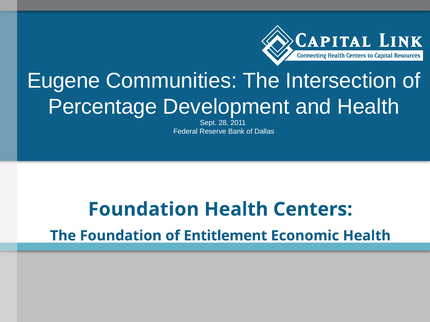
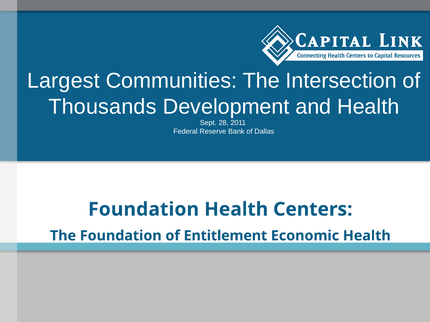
Eugene: Eugene -> Largest (63, 81)
Percentage: Percentage -> Thousands (102, 107)
